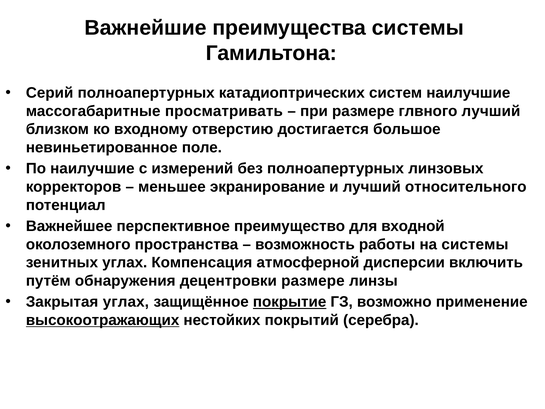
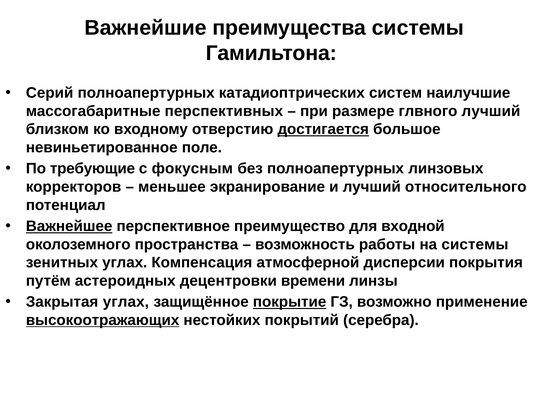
просматривать: просматривать -> перспективных (224, 111)
достигается underline: none -> present (323, 129)
По наилучшие: наилучшие -> требующие (92, 169)
измерений: измерений -> фокусным (192, 169)
Важнейшее underline: none -> present (69, 226)
включить: включить -> покрытия (486, 262)
обнаружения: обнаружения -> астероидных (125, 281)
децентровки размере: размере -> времени (313, 281)
